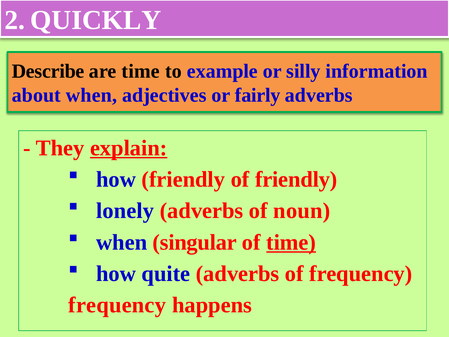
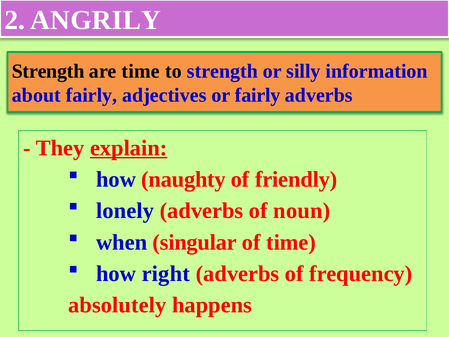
QUICKLY: QUICKLY -> ANGRILY (96, 20)
Describe: Describe -> Strength (48, 71)
to example: example -> strength (222, 71)
about when: when -> fairly (92, 95)
how friendly: friendly -> naughty (183, 179)
time underline: present -> none (291, 242)
quite: quite -> right (166, 274)
frequency: frequency -> absolutely (117, 305)
